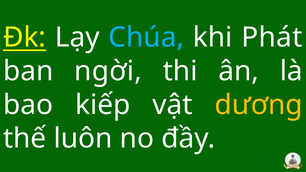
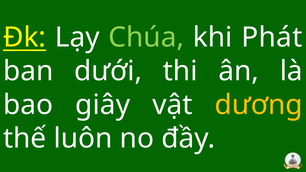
Chúa colour: light blue -> light green (146, 38)
ngời: ngời -> dưới (108, 71)
kiếp: kiếp -> giây (103, 105)
